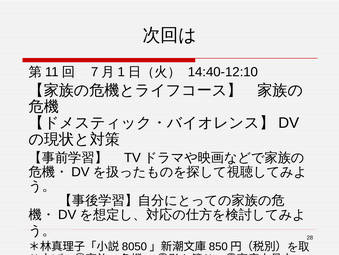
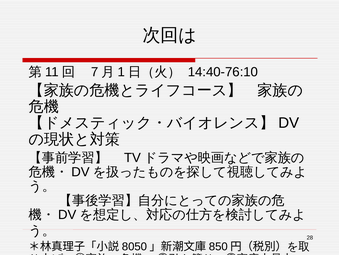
14:40‐12:10: 14:40‐12:10 -> 14:40‐76:10 (223, 72)
